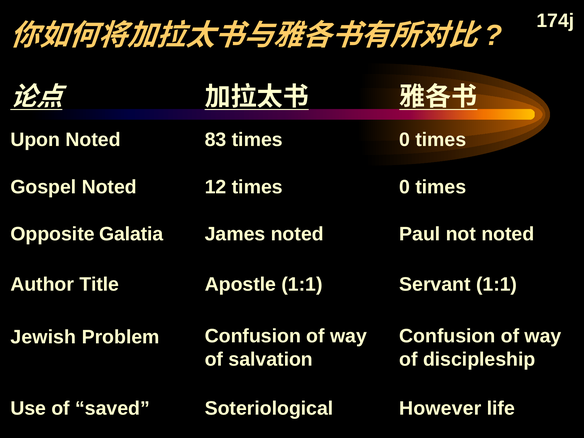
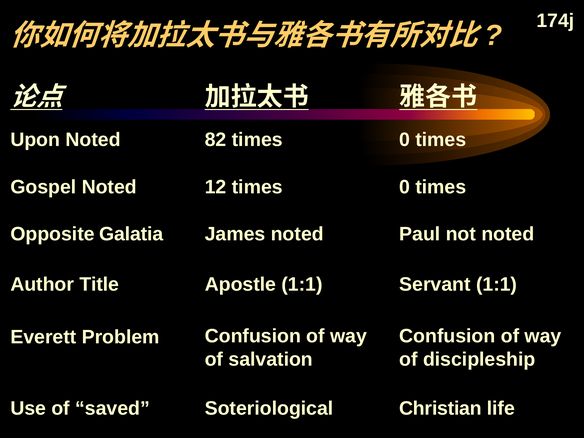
83: 83 -> 82 (216, 140)
Jewish: Jewish -> Everett (43, 337)
However: However -> Christian (440, 409)
